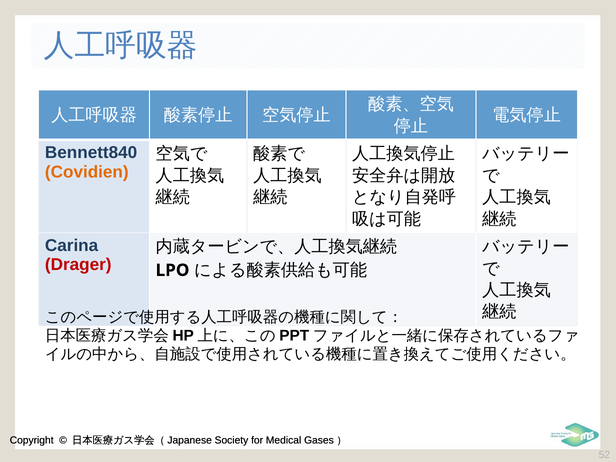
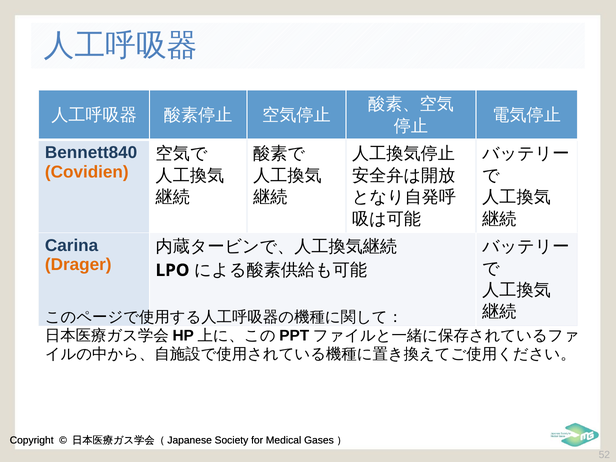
Drager colour: red -> orange (78, 265)
